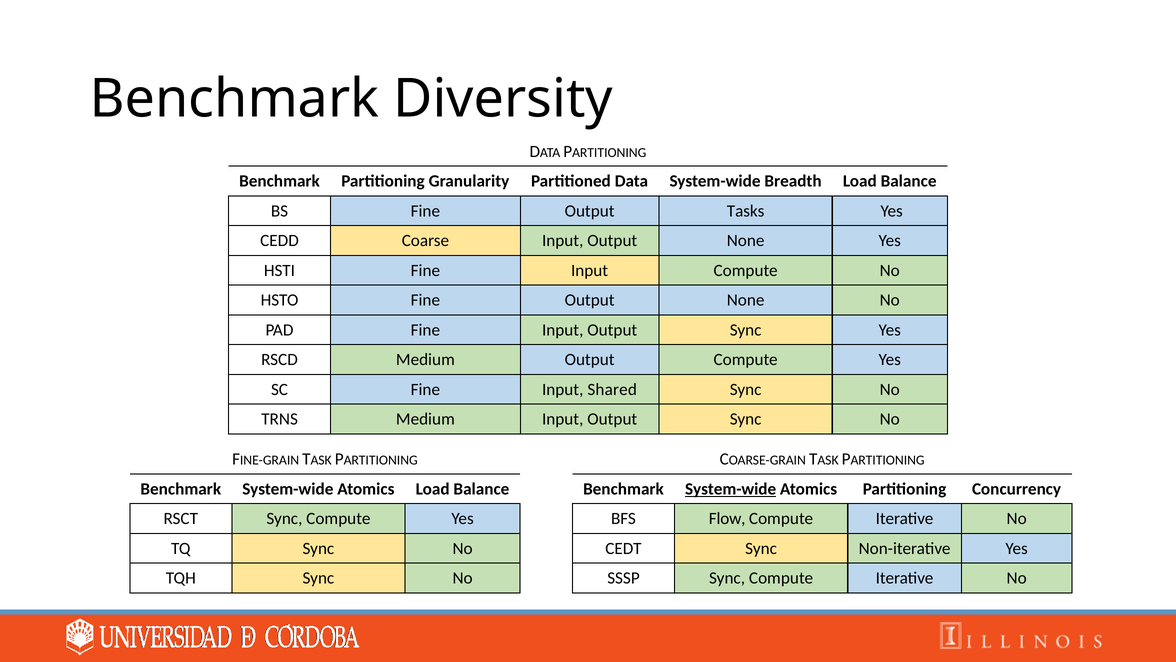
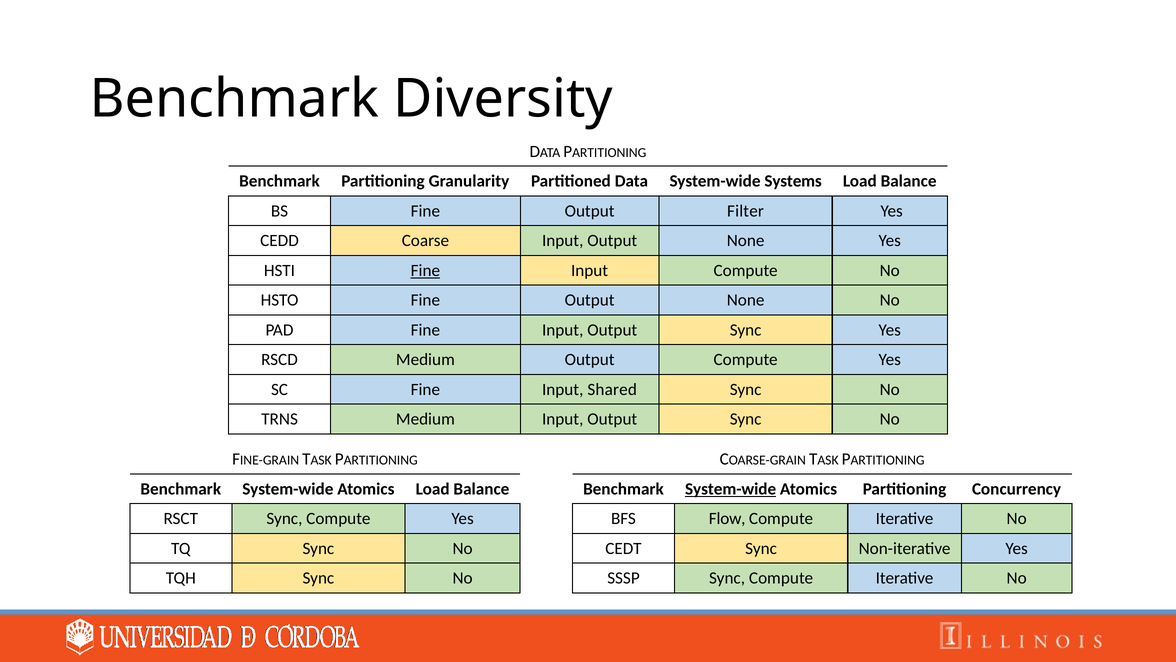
Breadth: Breadth -> Systems (793, 181)
Tasks: Tasks -> Filter (746, 211)
Fine underline: none -> present (425, 270)
